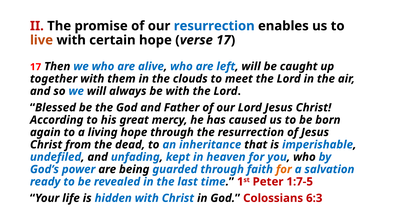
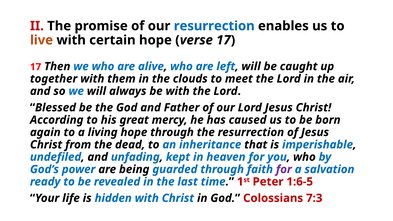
for colour: orange -> purple (284, 169)
1:7-5: 1:7-5 -> 1:6-5 (300, 182)
6:3: 6:3 -> 7:3 (314, 198)
